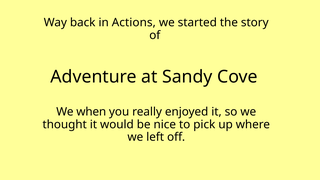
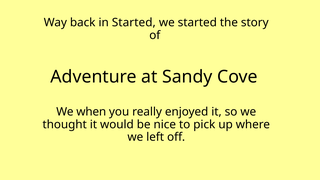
in Actions: Actions -> Started (134, 23)
